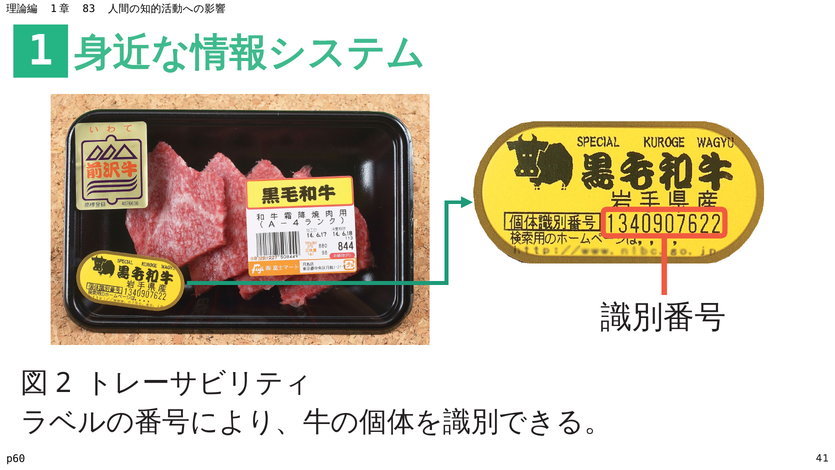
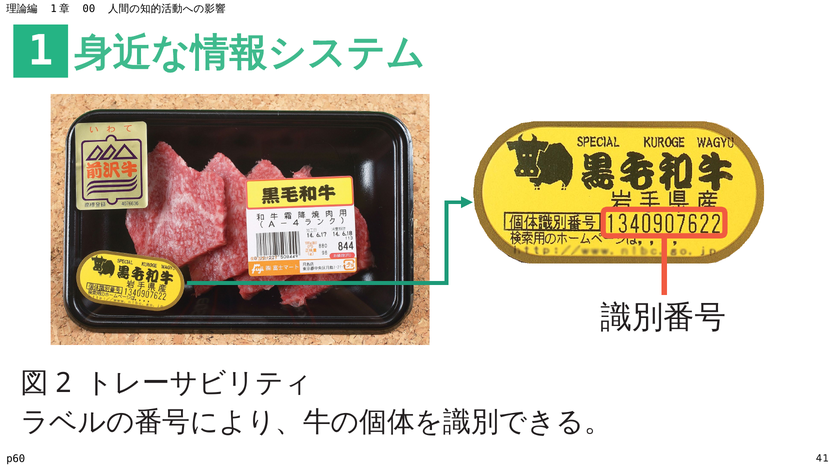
83: 83 -> 00 (89, 9)
